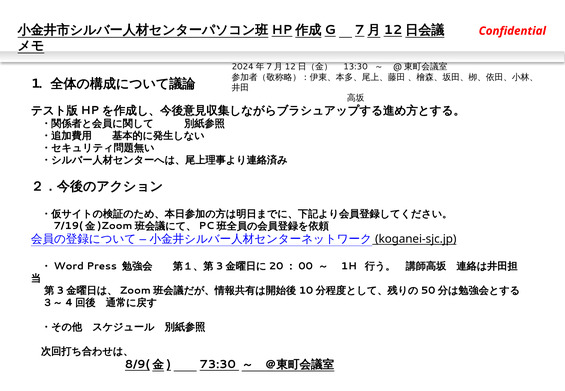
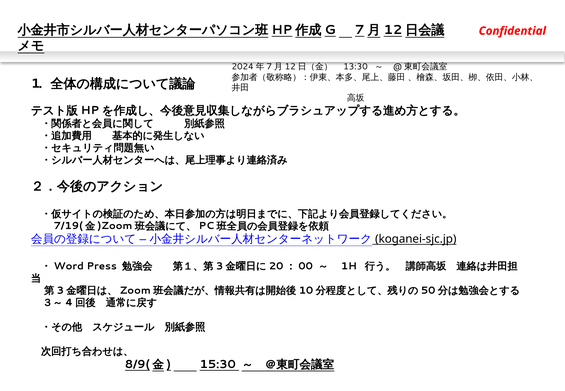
73:30: 73:30 -> 15:30 (218, 365)
